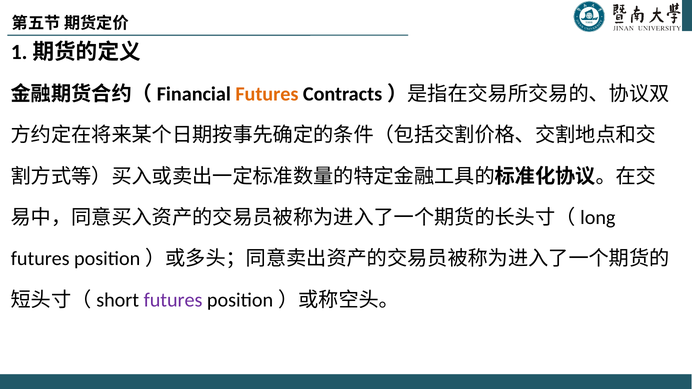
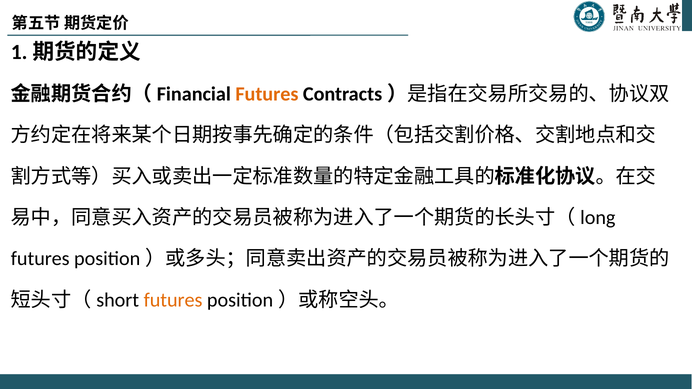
futures colour: purple -> orange (173, 300)
